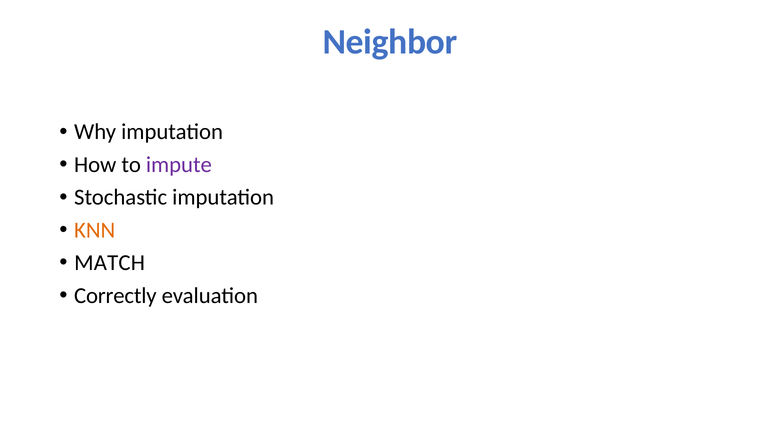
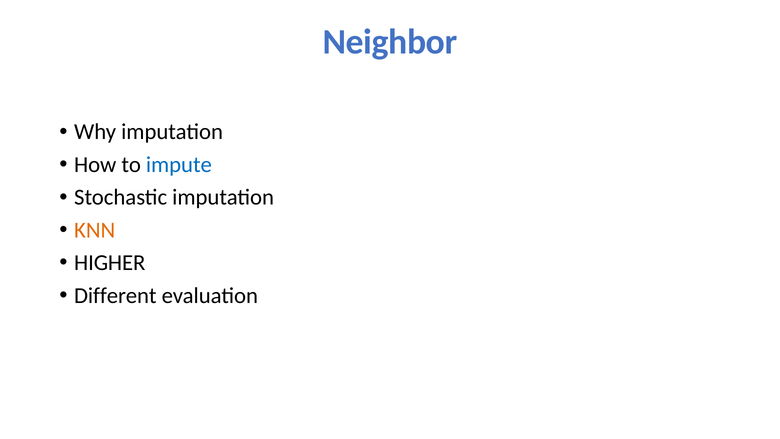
impute colour: purple -> blue (179, 165)
MATCH: MATCH -> HIGHER (110, 263)
Correctly: Correctly -> Different (115, 295)
